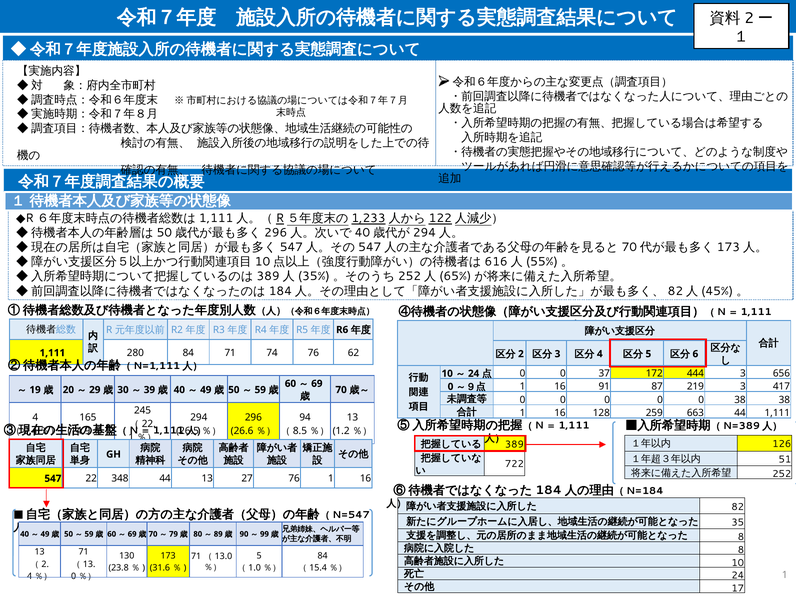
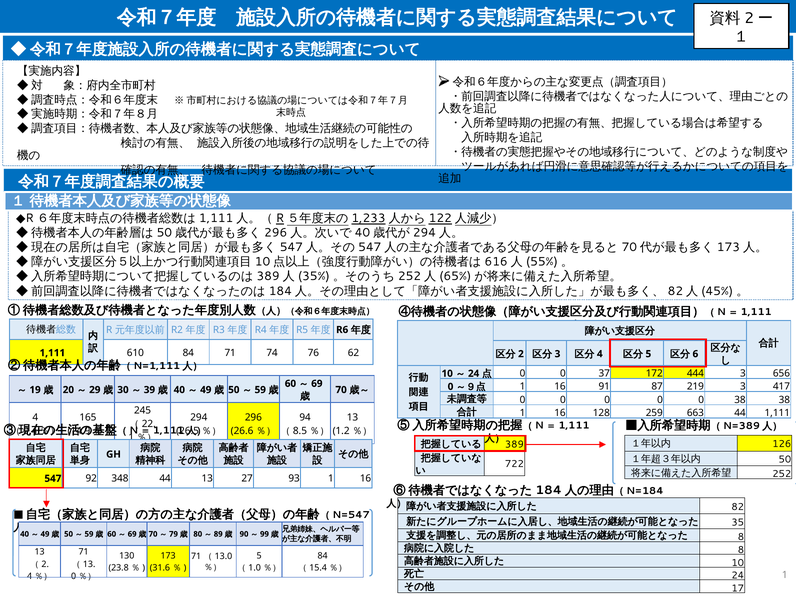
280: 280 -> 610 (135, 353)
51: 51 -> 50 (785, 459)
22: 22 -> 92 (91, 479)
27 76: 76 -> 93 (294, 479)
